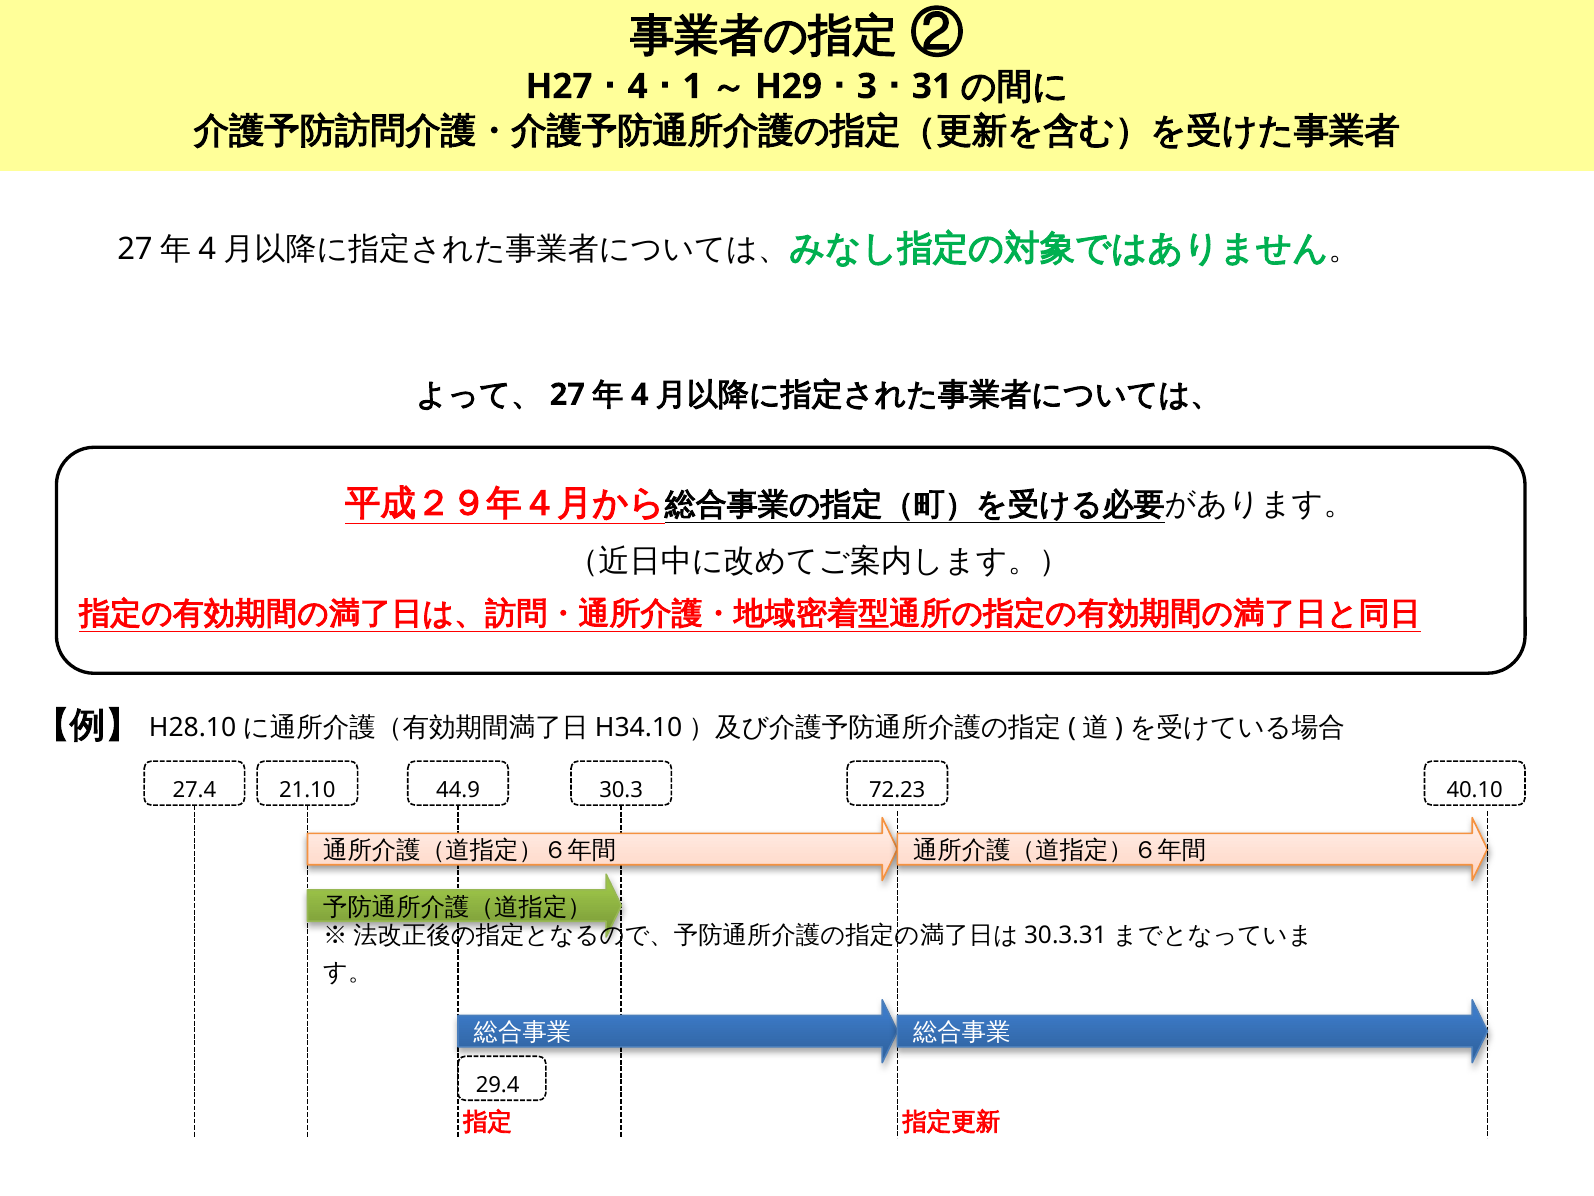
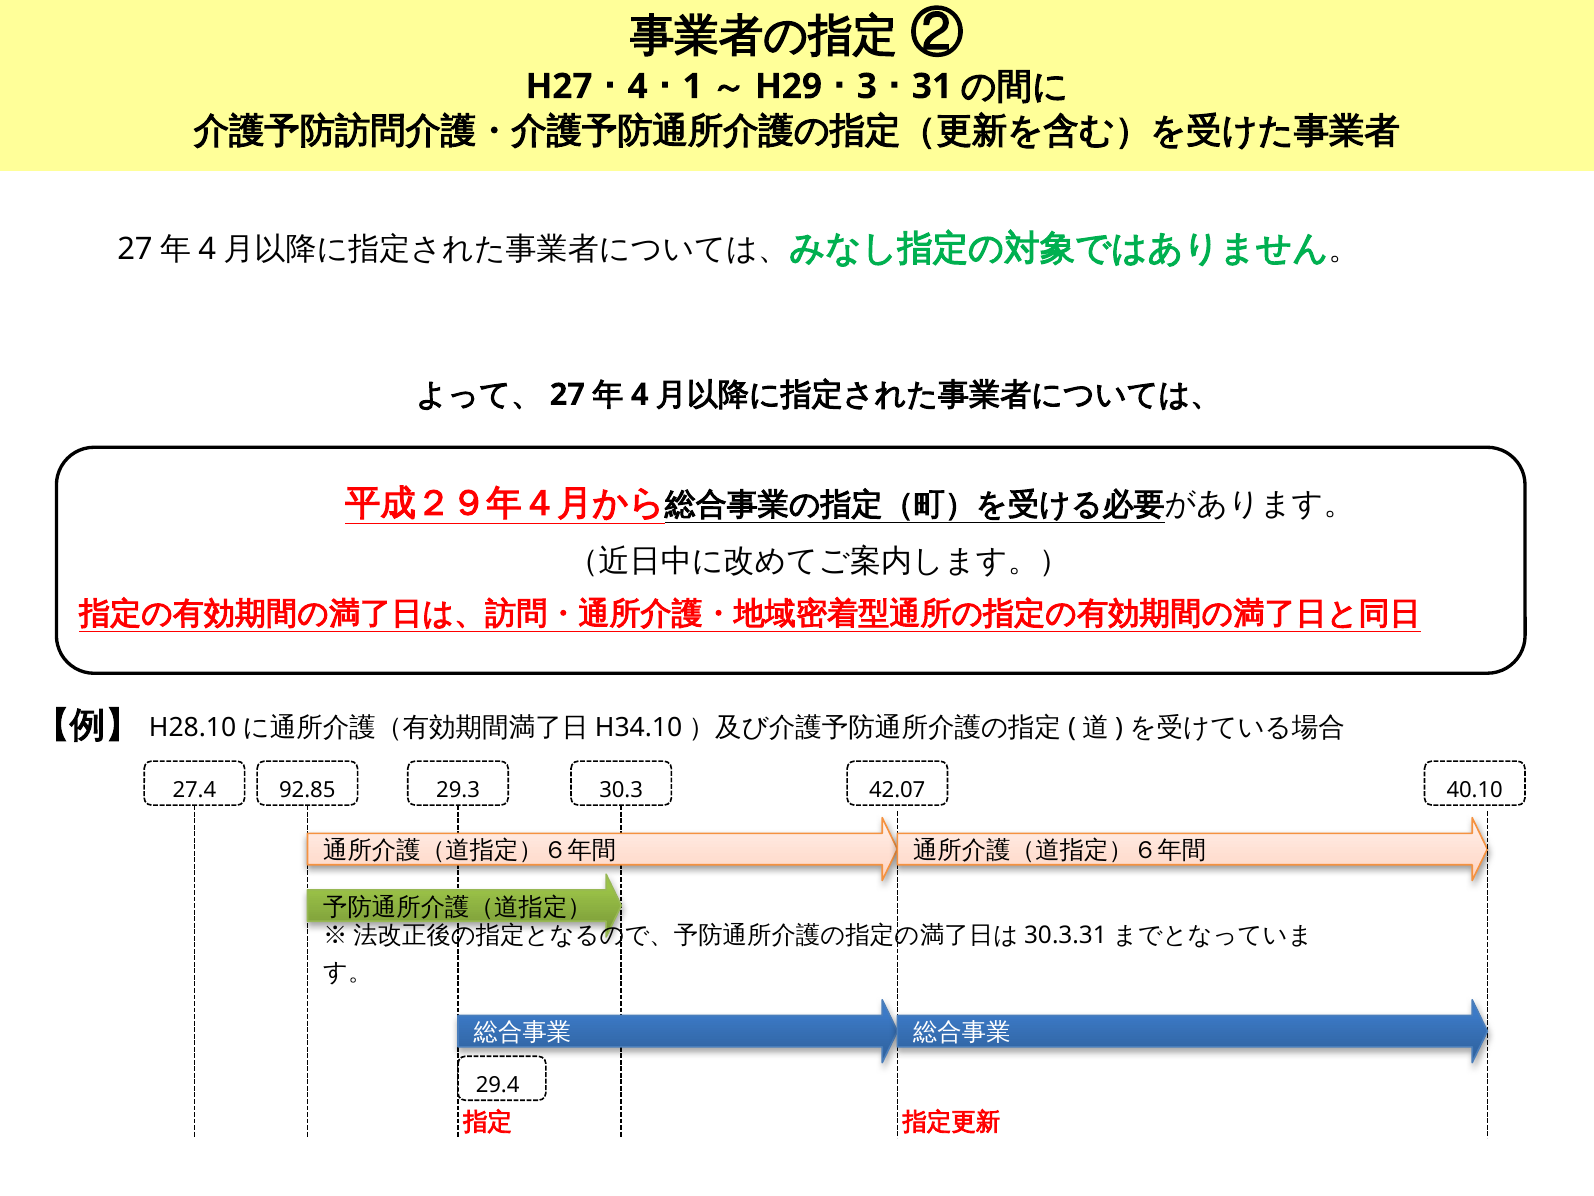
21.10: 21.10 -> 92.85 (307, 790)
44.9: 44.9 -> 29.3 (458, 790)
72.23: 72.23 -> 42.07 (897, 790)
